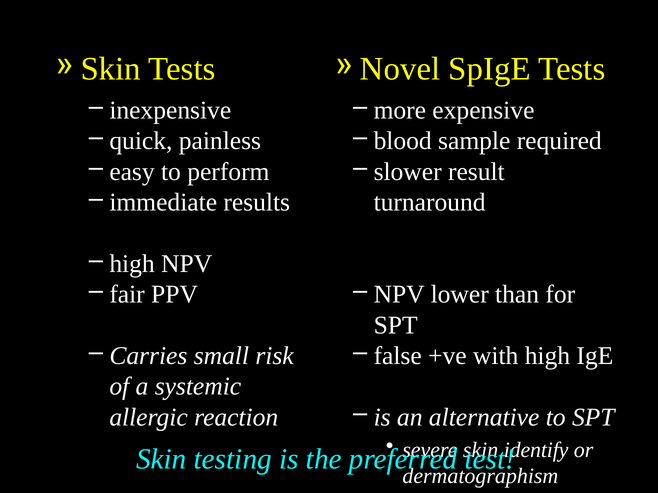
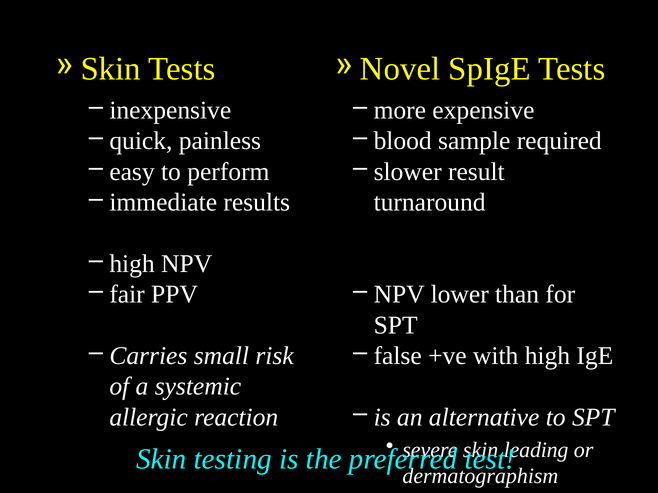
identify: identify -> leading (536, 450)
